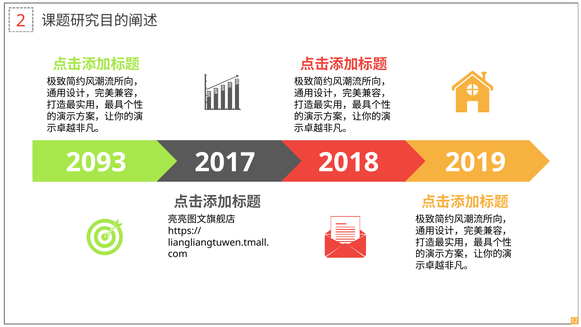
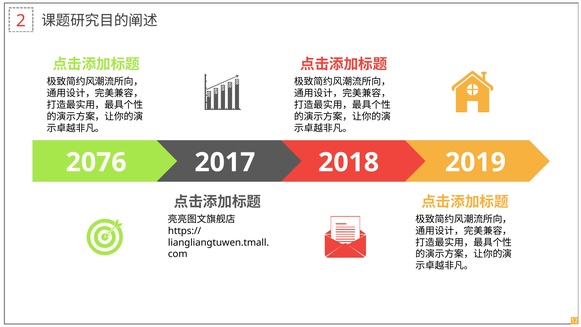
2093: 2093 -> 2076 (96, 162)
